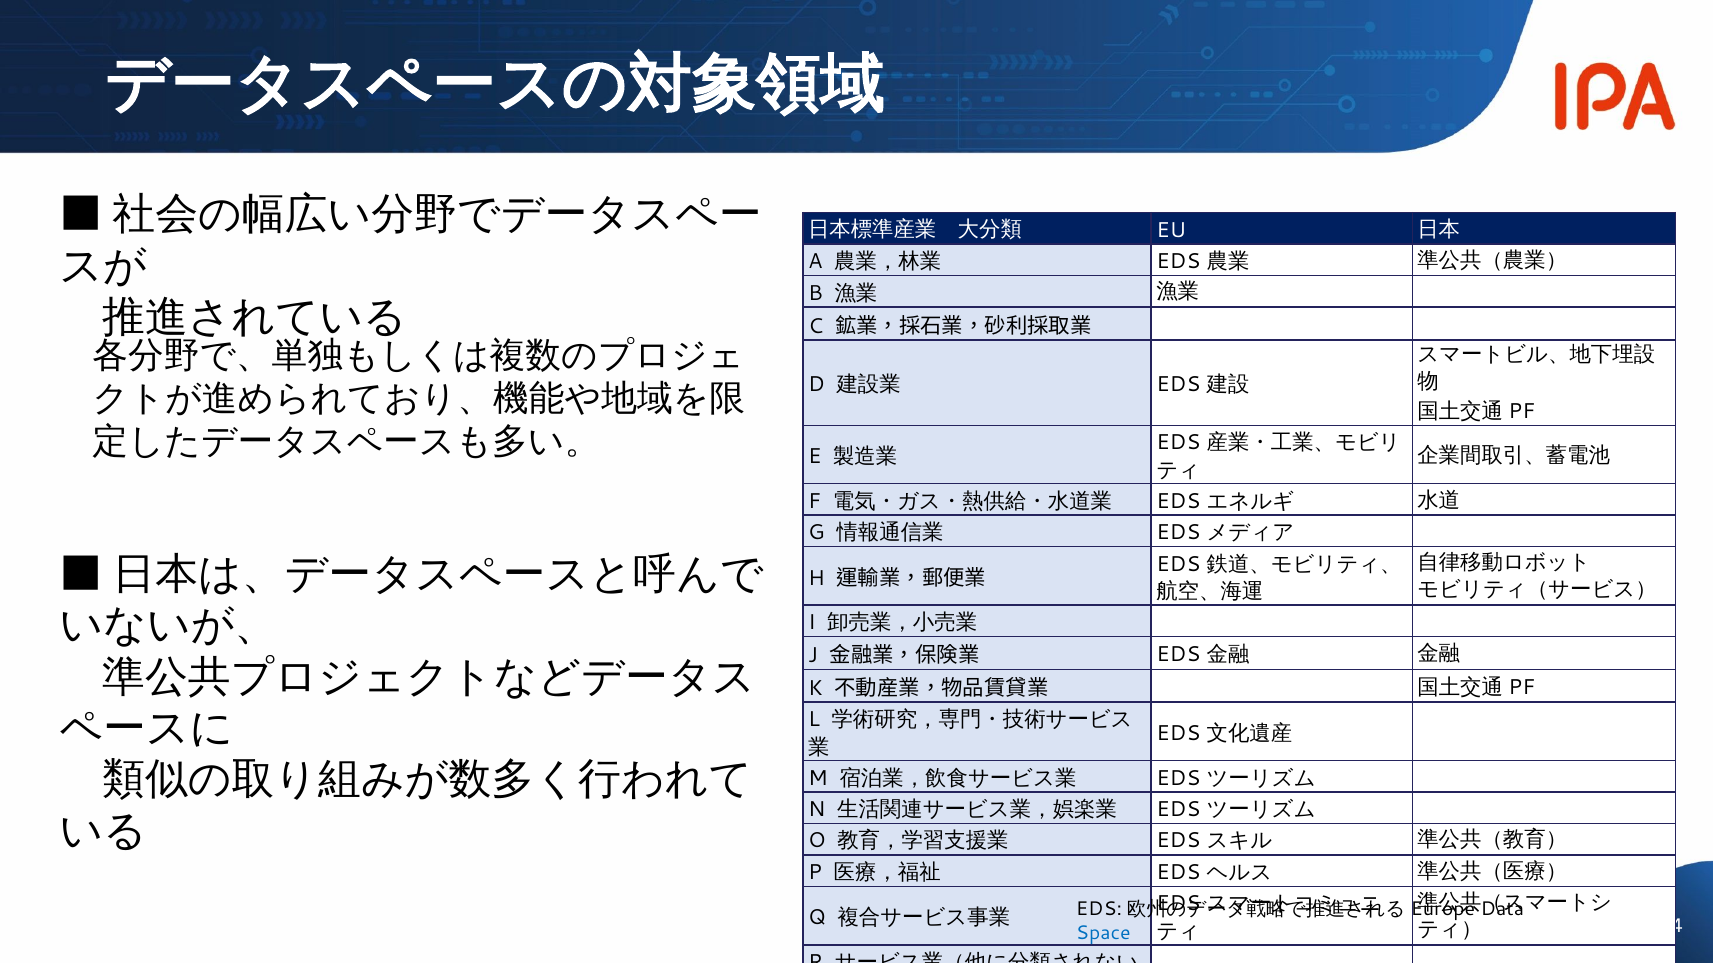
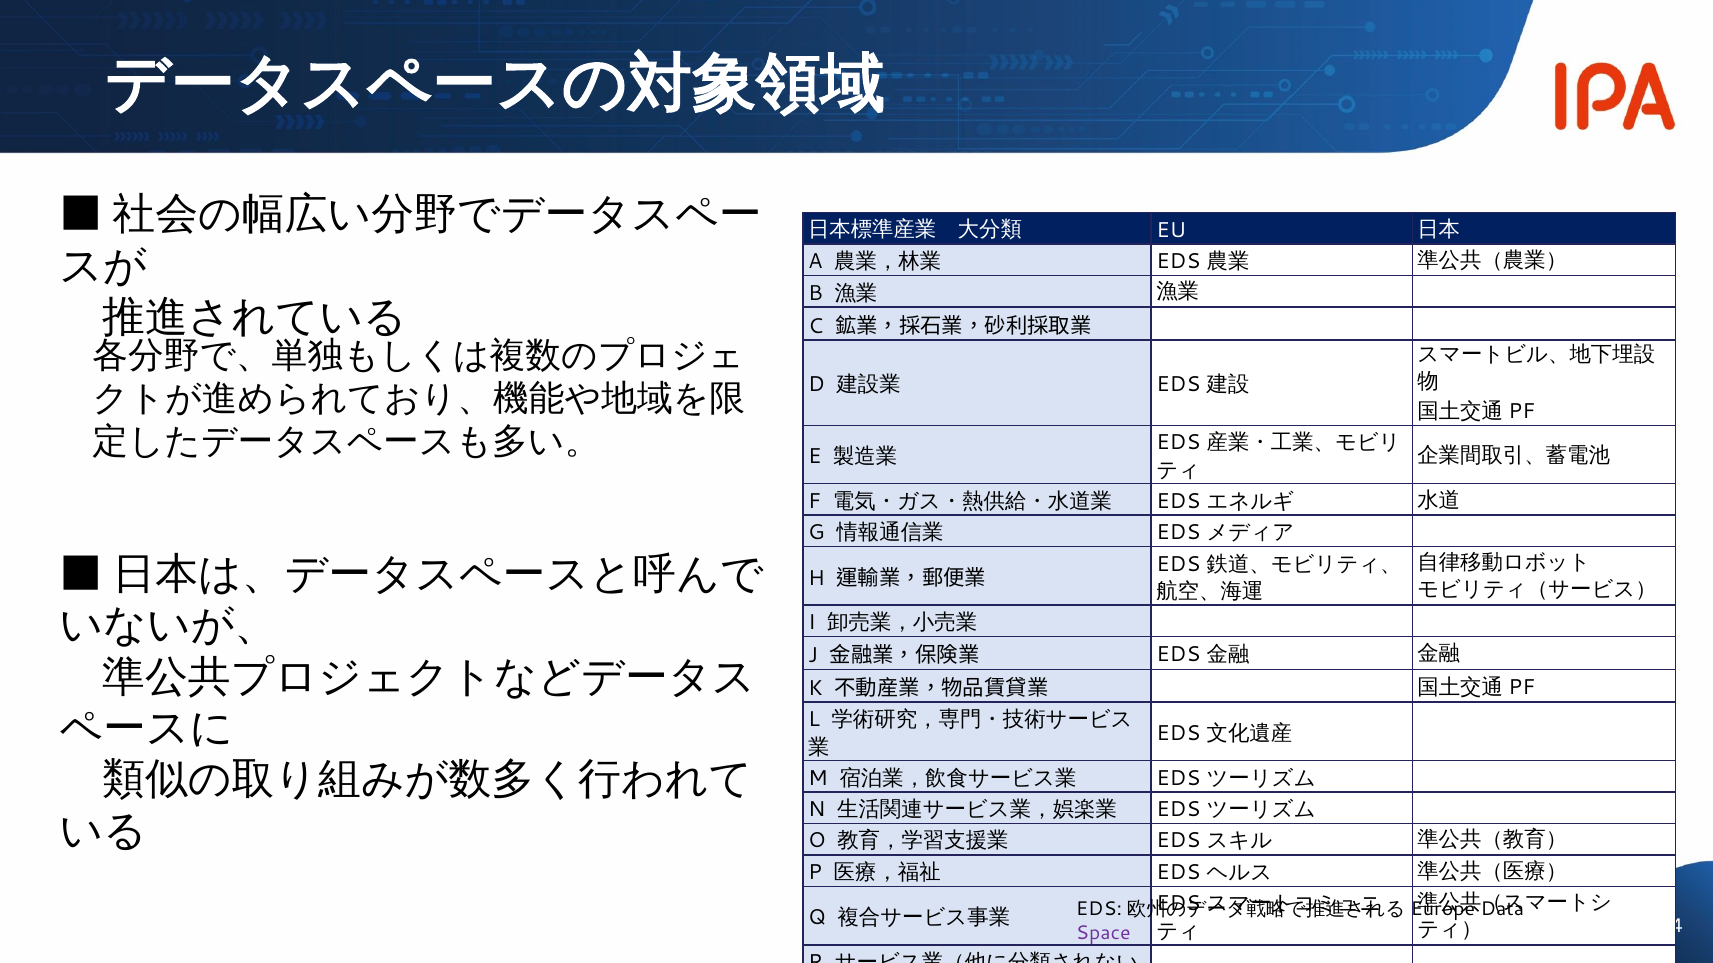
Space colour: blue -> purple (1103, 933)
